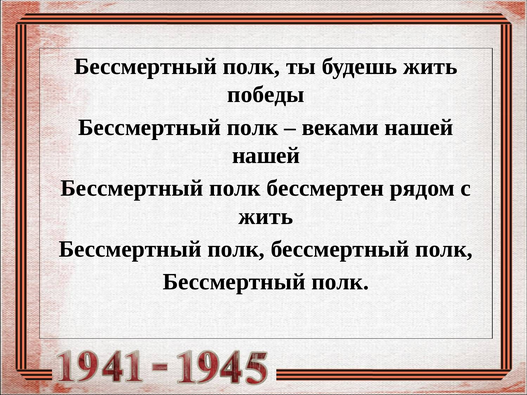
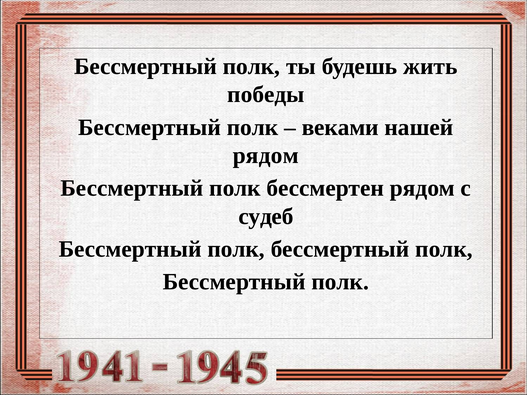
нашей: нашей -> рядом (266, 156)
жить: жить -> судеб (266, 216)
